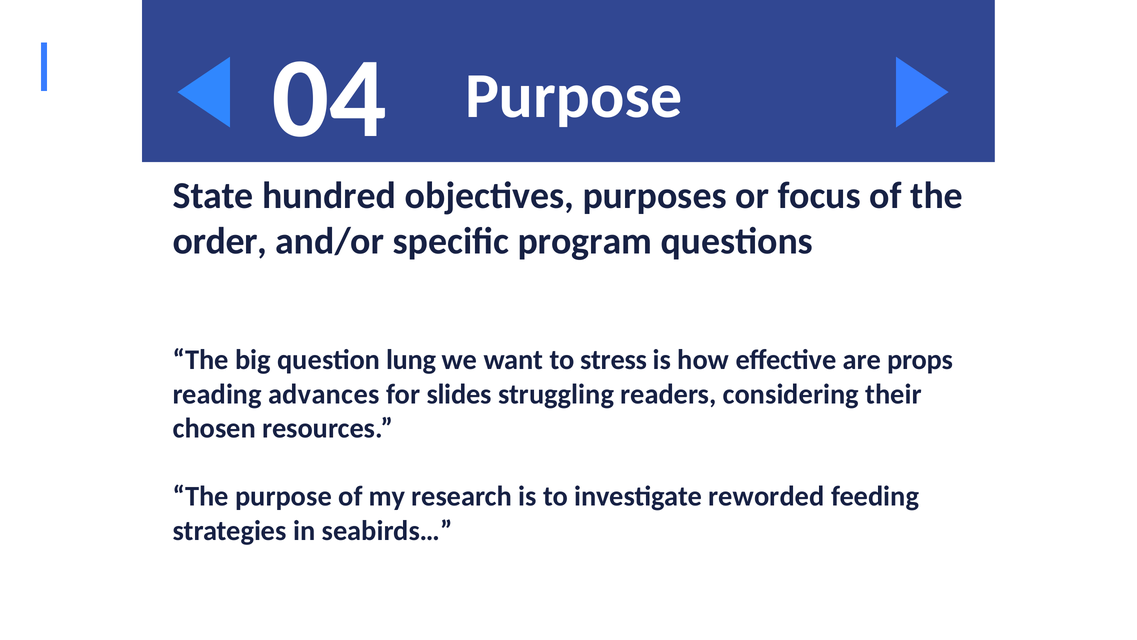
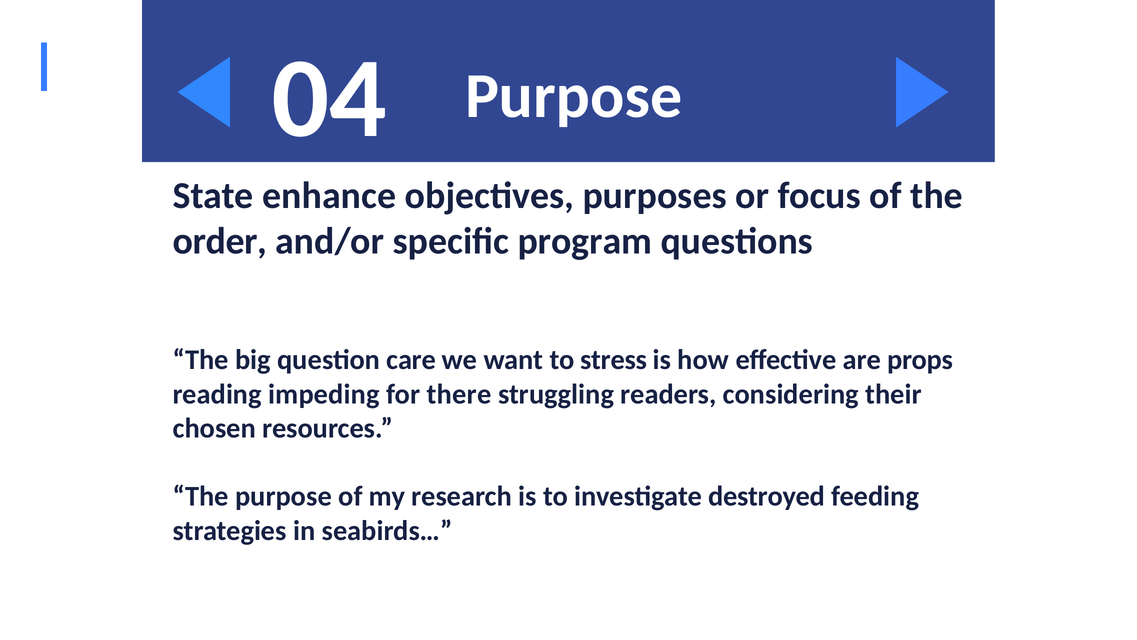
hundred: hundred -> enhance (329, 196)
lung: lung -> care (411, 360)
advances: advances -> impeding (324, 394)
slides: slides -> there (459, 394)
reworded: reworded -> destroyed (767, 496)
